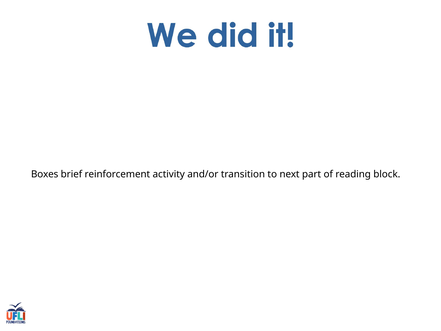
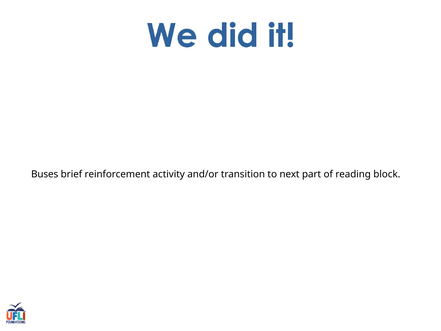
Boxes: Boxes -> Buses (45, 174)
